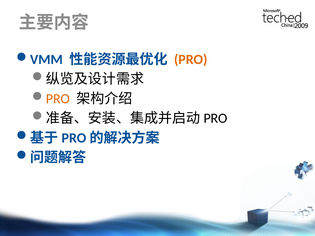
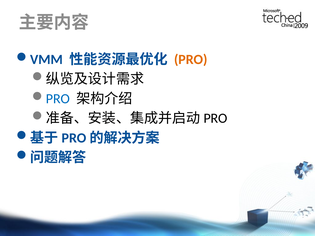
PRO colour: orange -> blue (58, 99)
